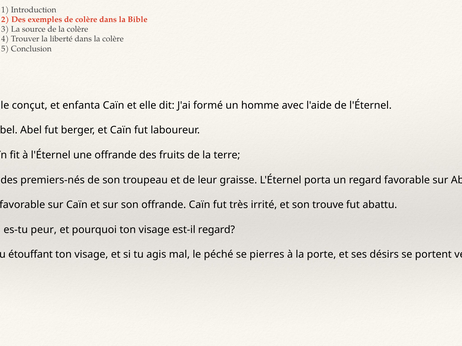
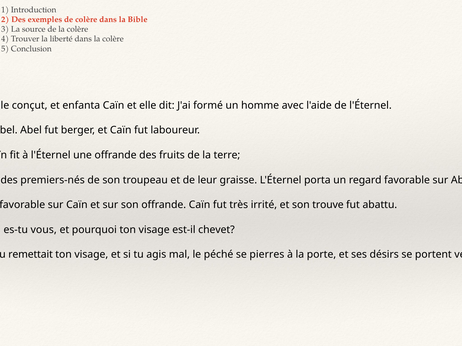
peur: peur -> vous (44, 230)
est-il regard: regard -> chevet (216, 230)
étouffant: étouffant -> remettait (31, 255)
